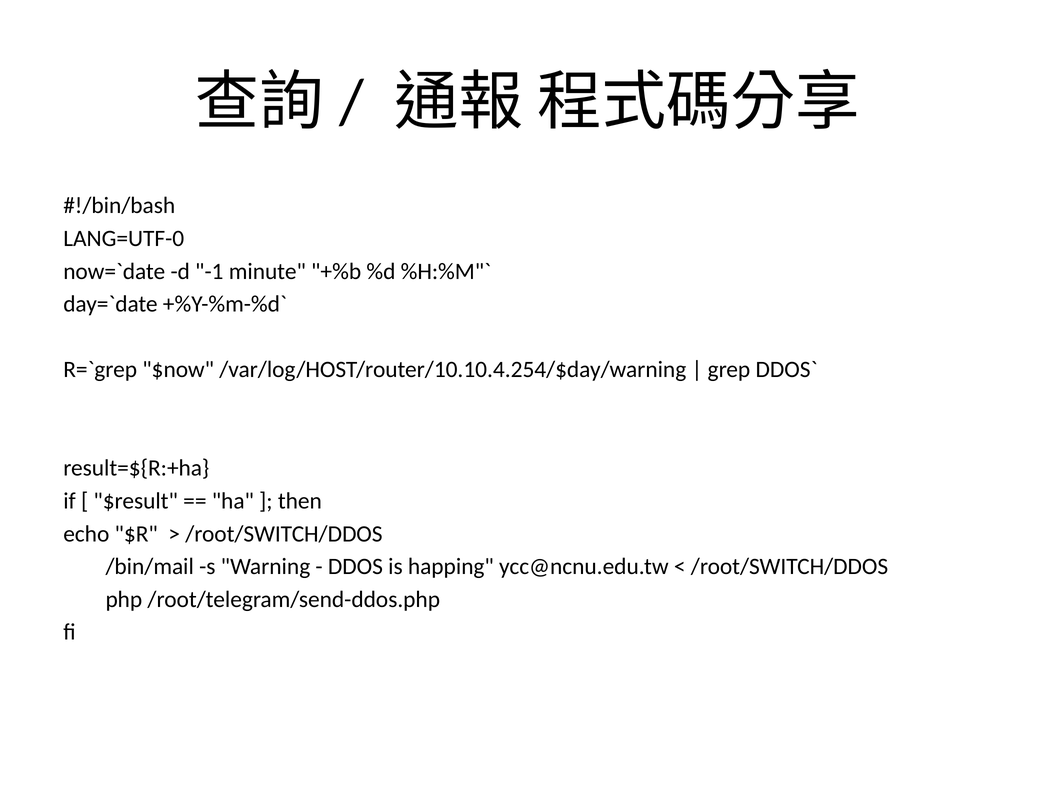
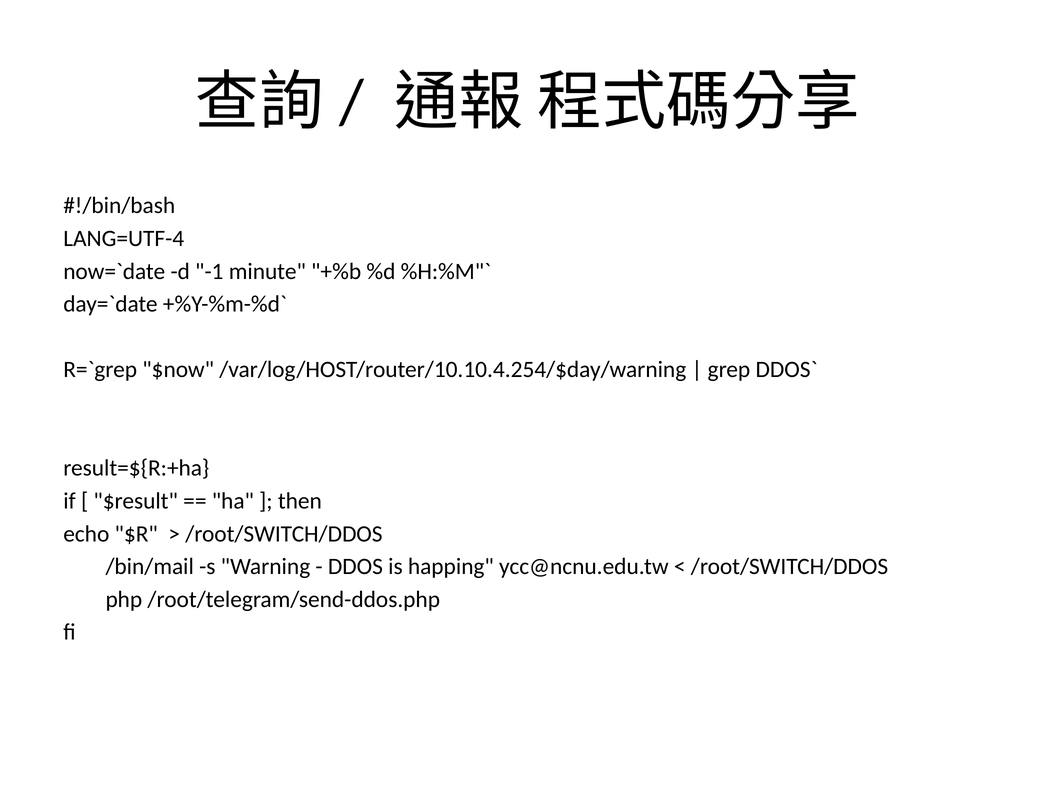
LANG=UTF-0: LANG=UTF-0 -> LANG=UTF-4 (124, 238)
